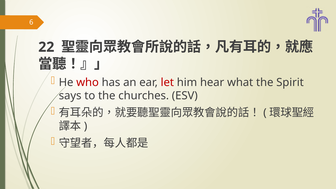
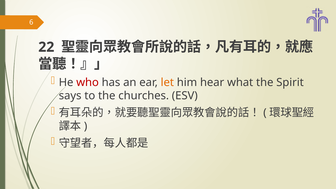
let colour: red -> orange (167, 82)
